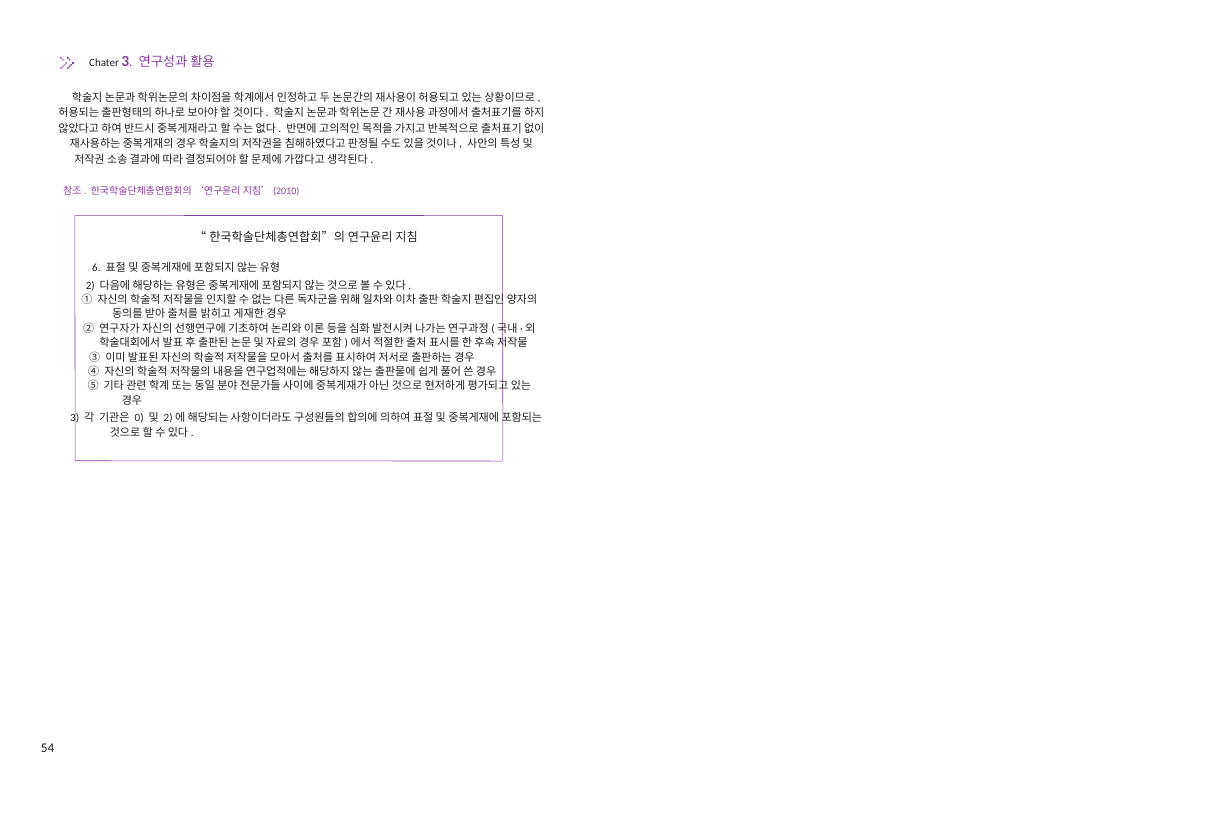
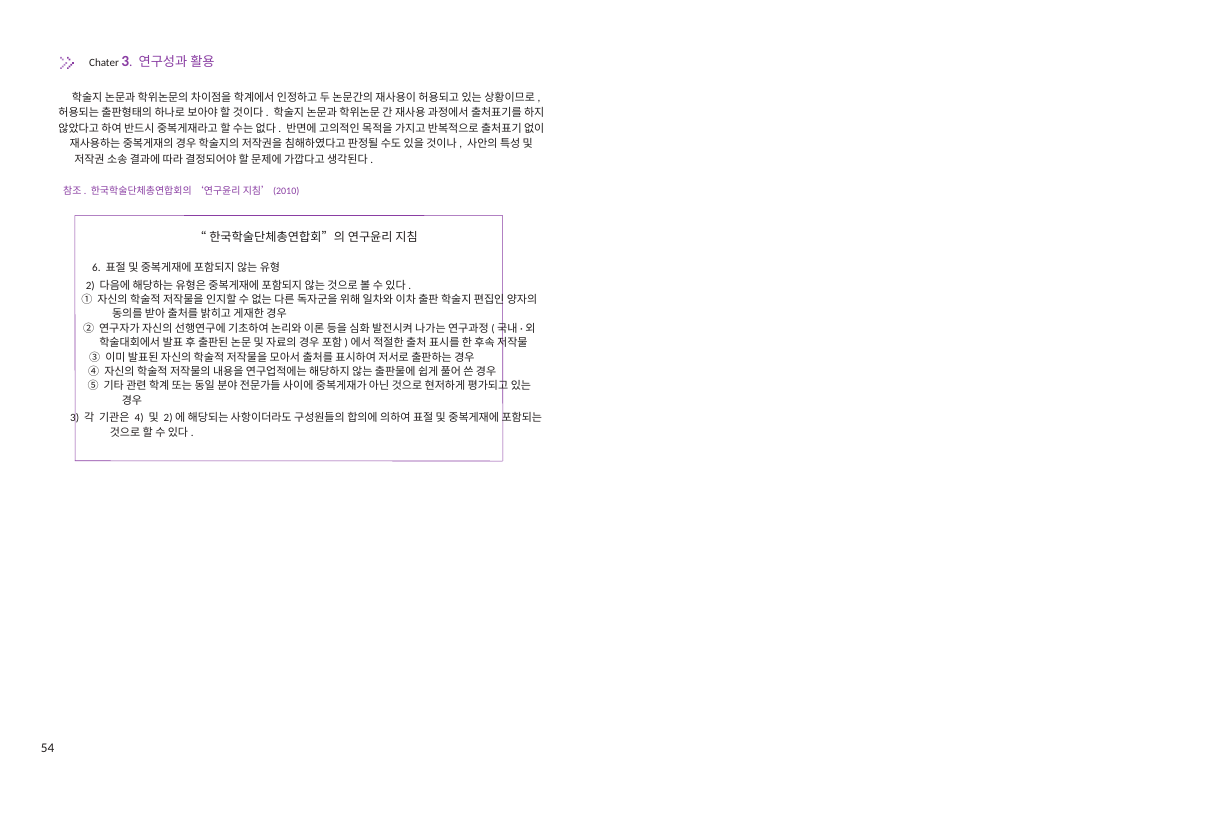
0: 0 -> 4 (139, 418)
